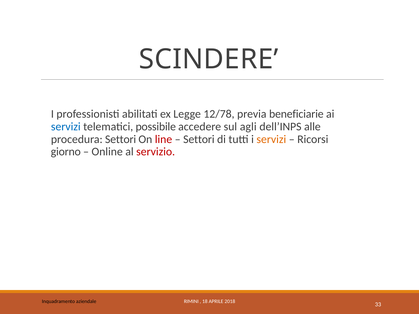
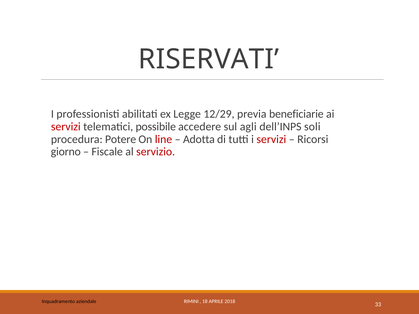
SCINDERE: SCINDERE -> RISERVATI (209, 59)
12/78: 12/78 -> 12/29 (219, 114)
servizi colour: blue -> red (66, 127)
alle: alle -> soli (312, 127)
procedura Settori: Settori -> Potere (121, 139)
Settori: Settori -> Adotta (199, 139)
servizi colour: orange -> red (271, 139)
Online: Online -> Fiscale (107, 152)
